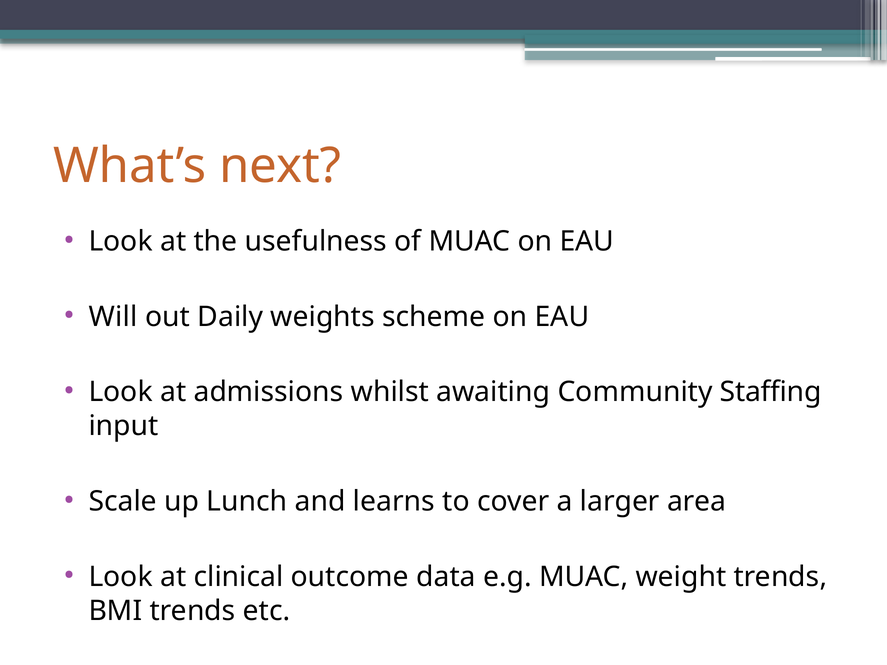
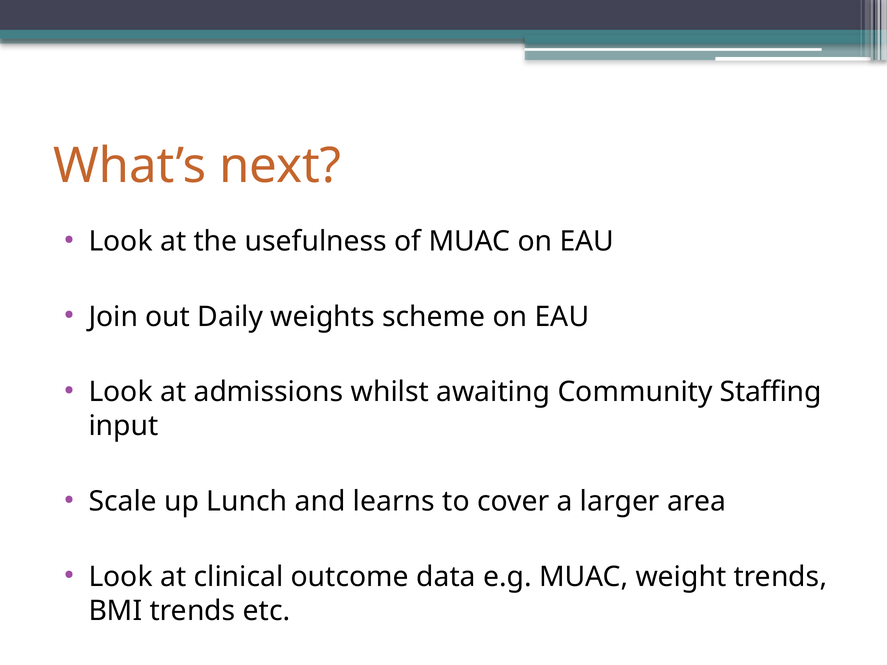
Will: Will -> Join (113, 317)
